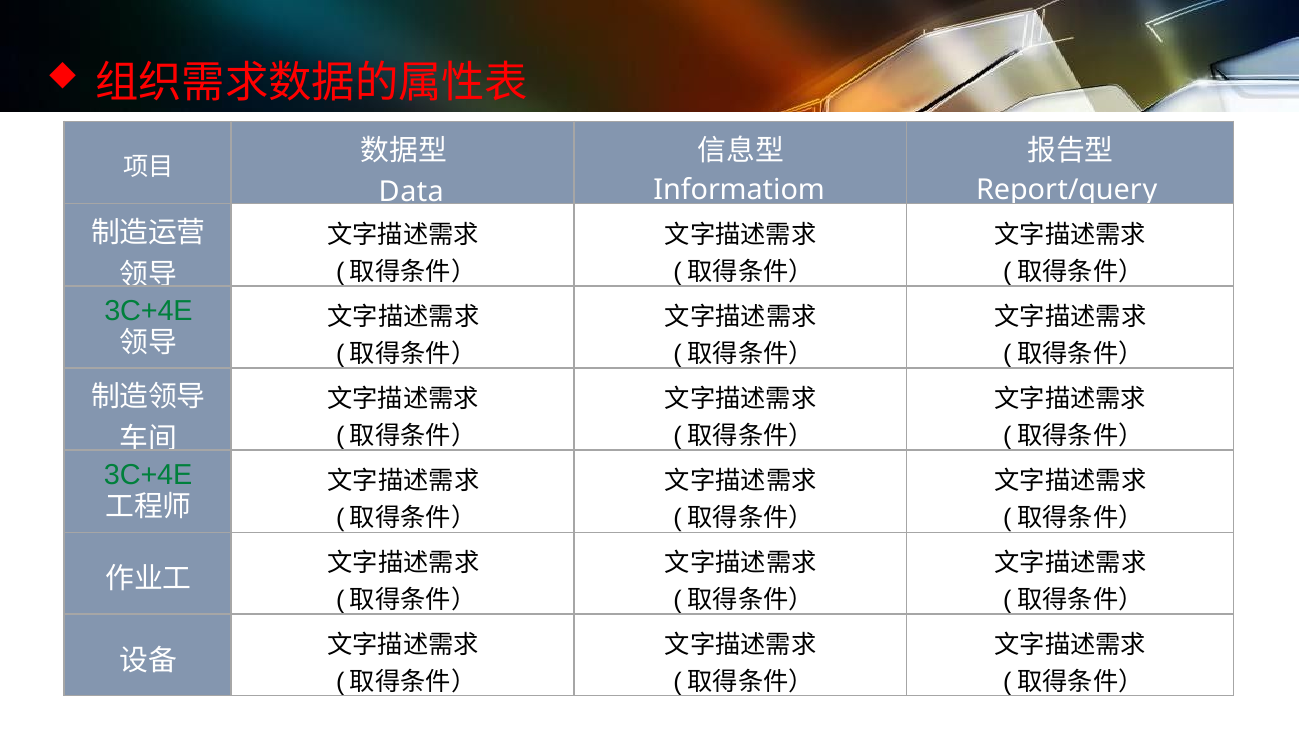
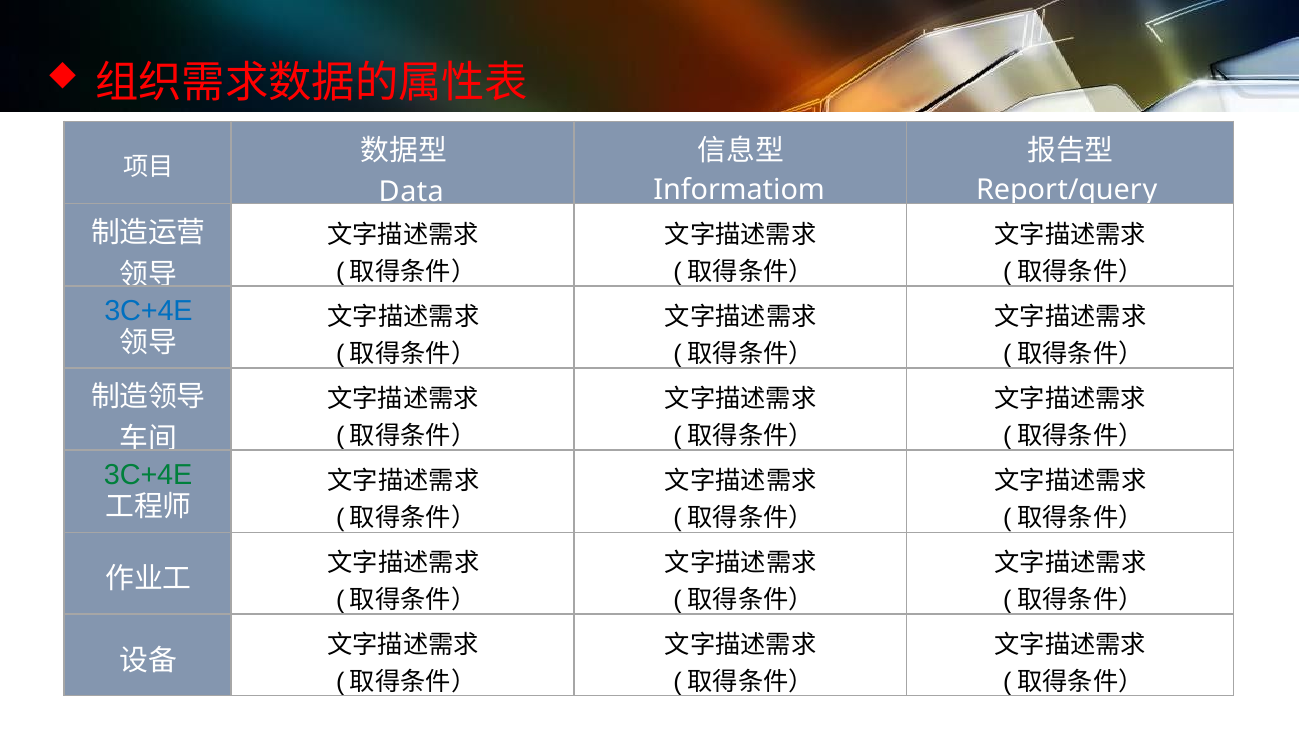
3C+4E colour: green -> blue (149, 310)
